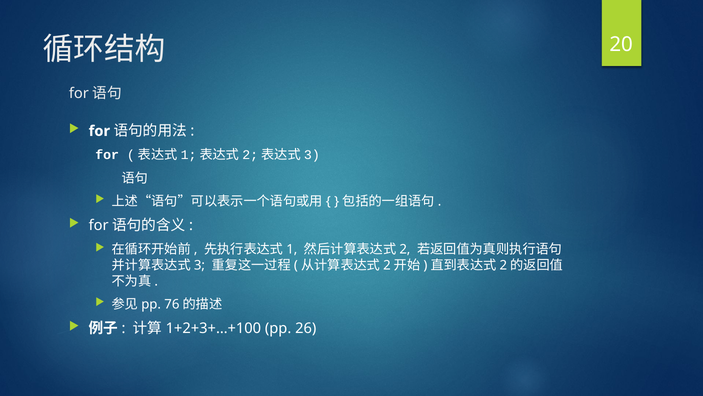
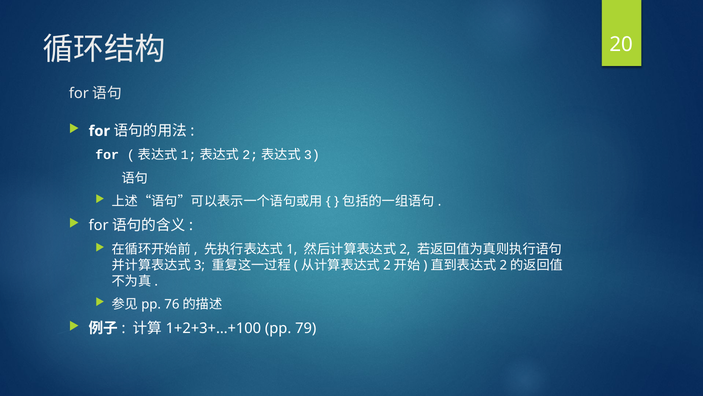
26: 26 -> 79 (306, 328)
